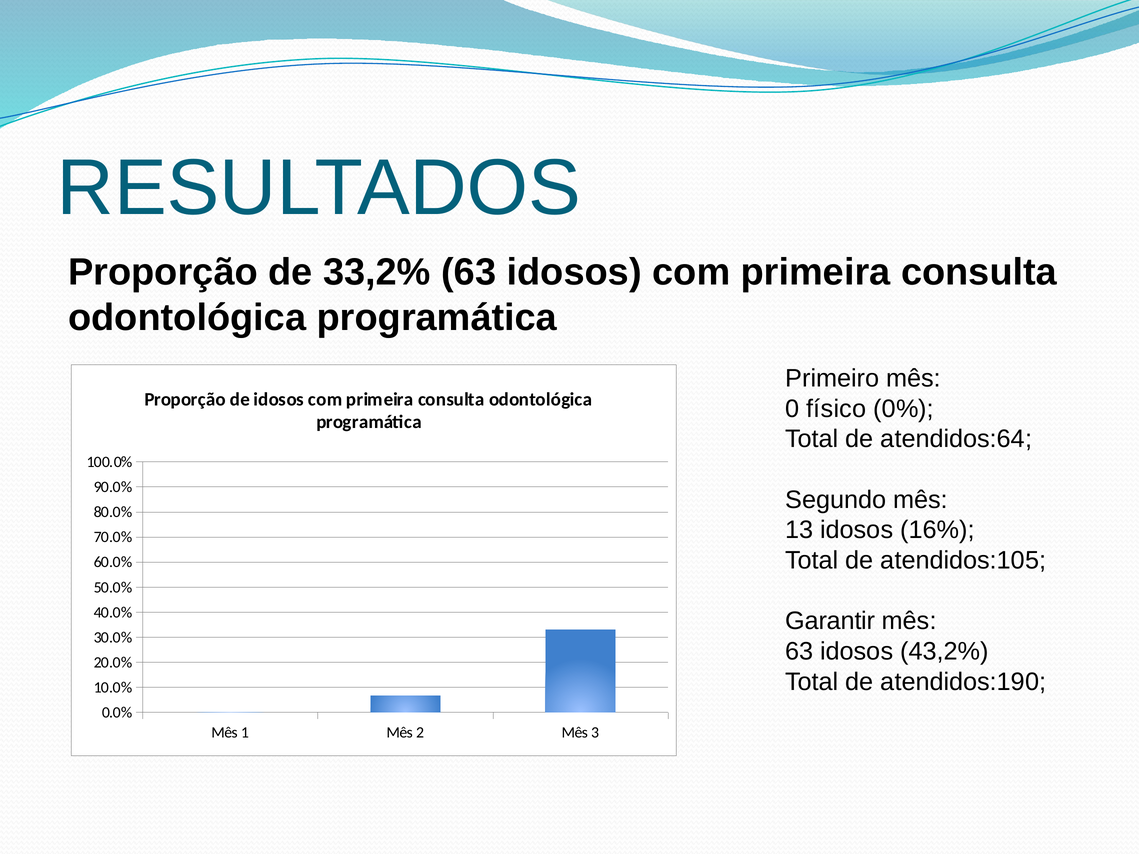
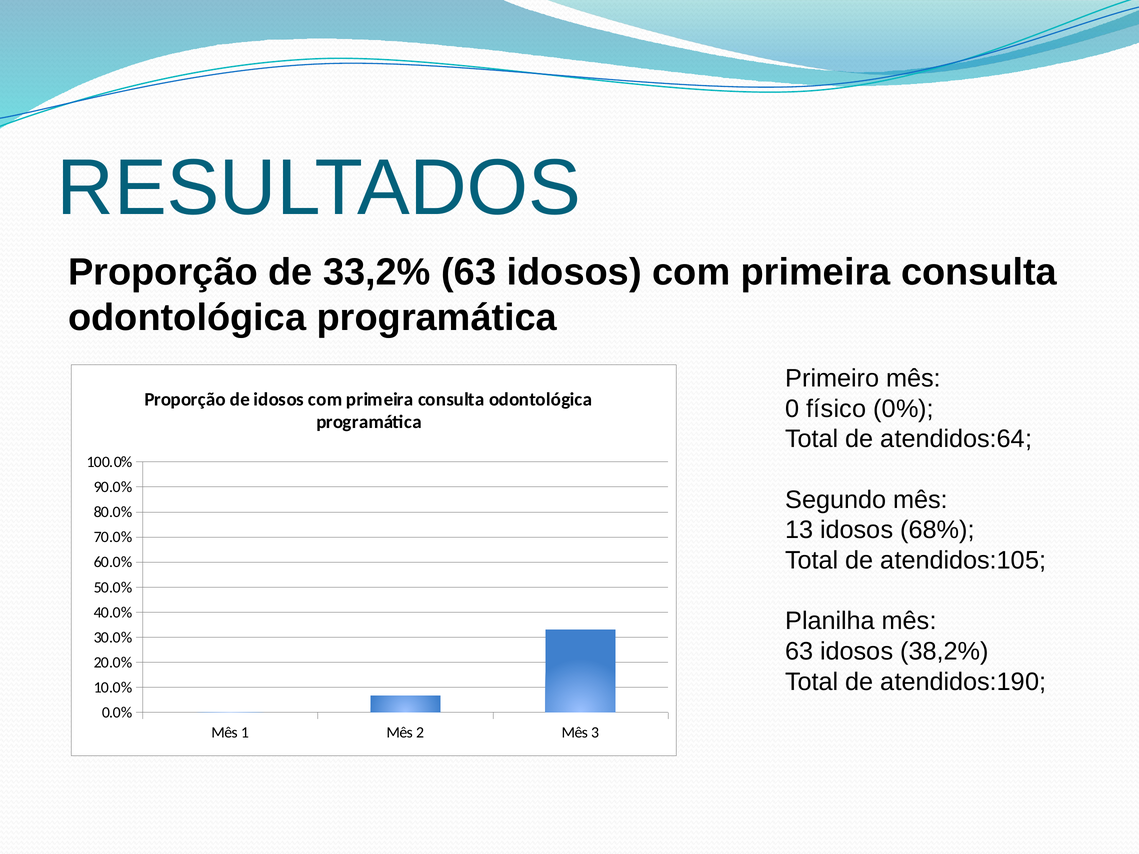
16%: 16% -> 68% (937, 530)
Garantir: Garantir -> Planilha (830, 621)
43,2%: 43,2% -> 38,2% (944, 652)
